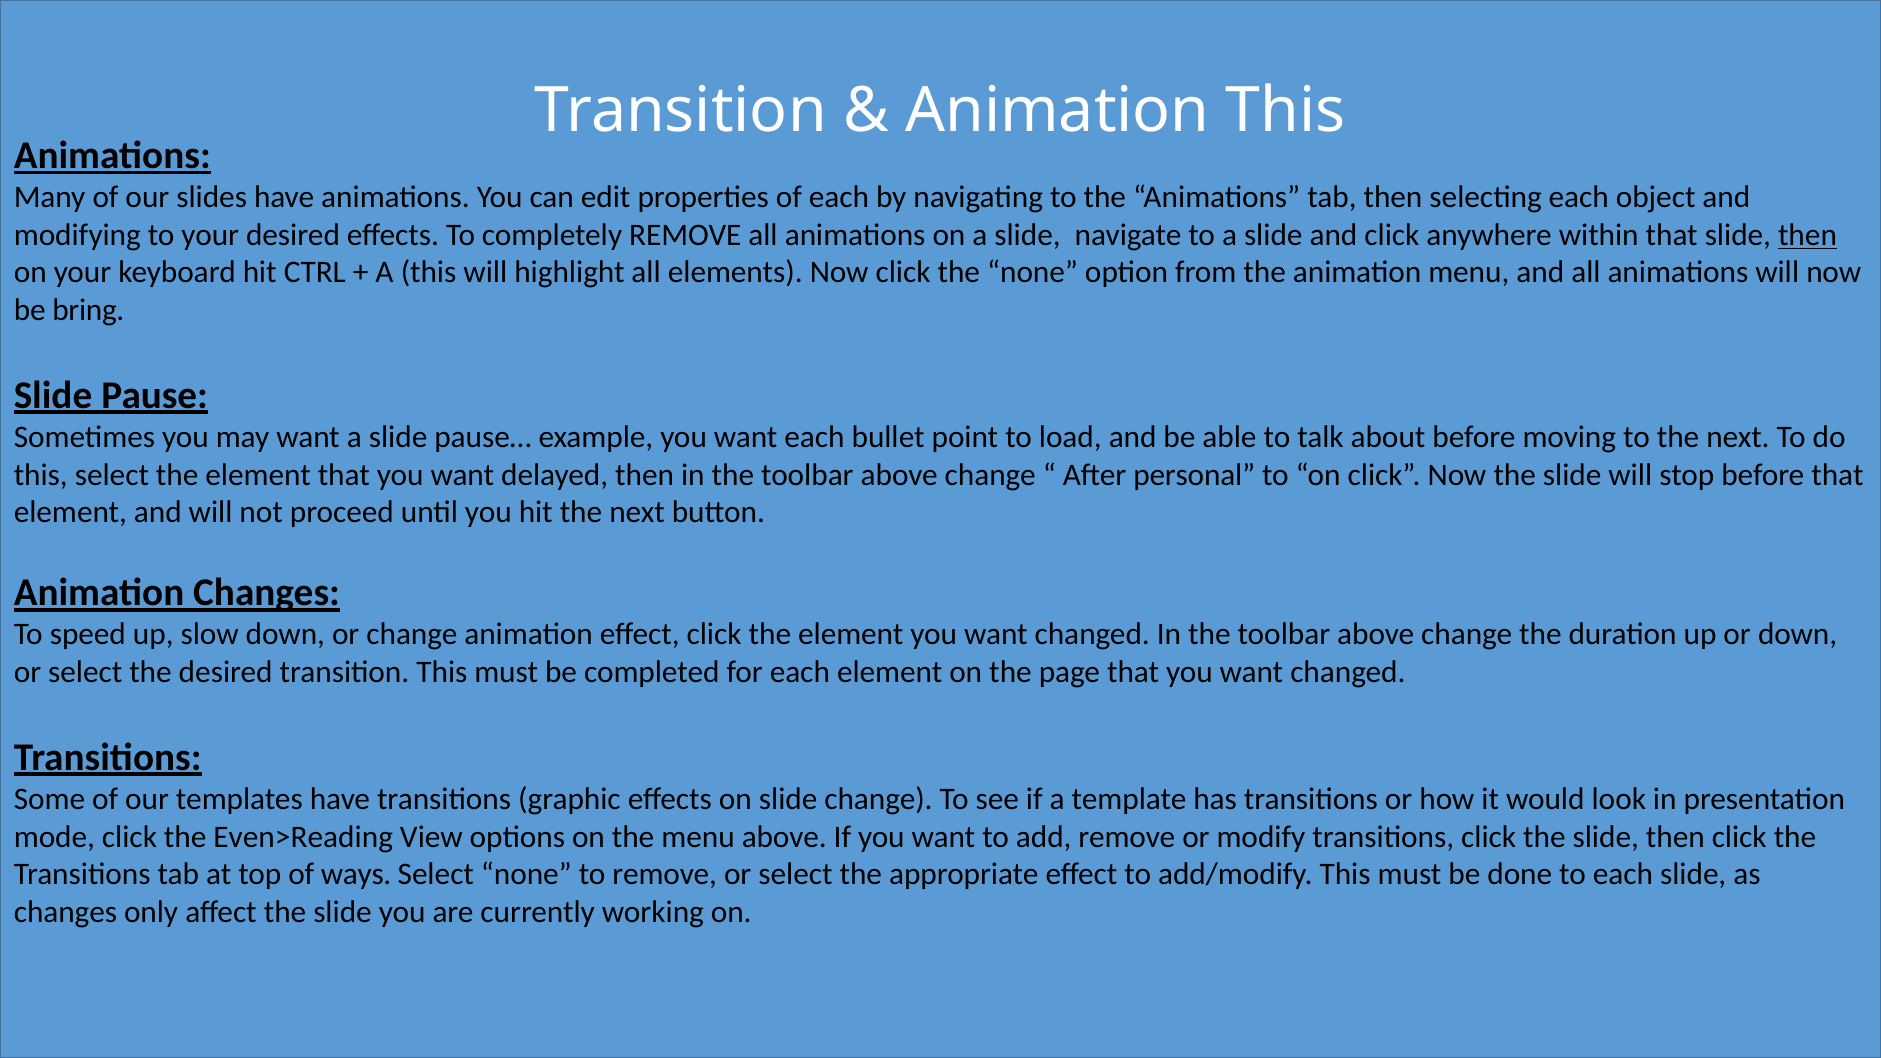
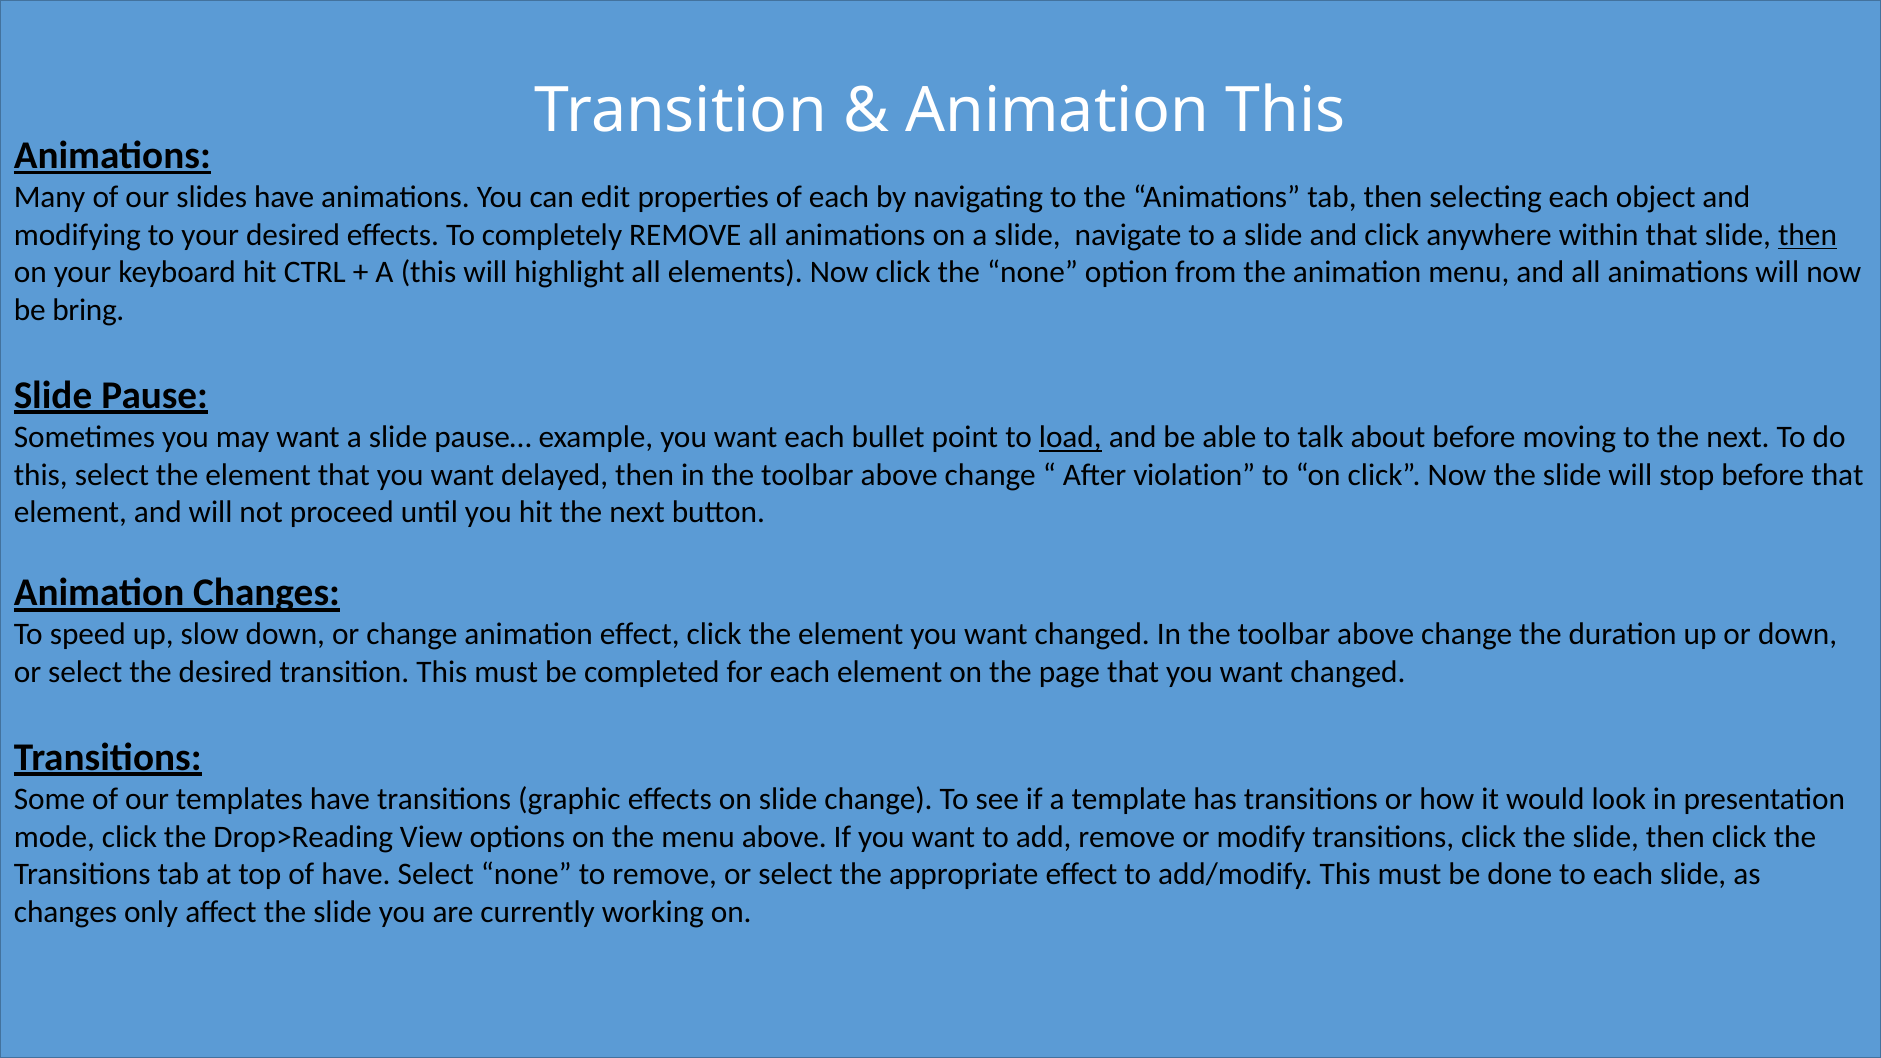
load underline: none -> present (1070, 437)
personal: personal -> violation (1194, 475)
Even>Reading: Even>Reading -> Drop>Reading (303, 837)
of ways: ways -> have (356, 874)
